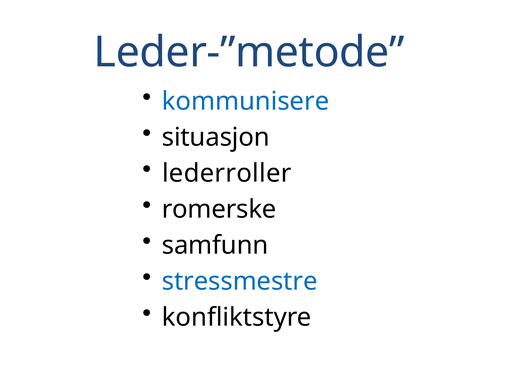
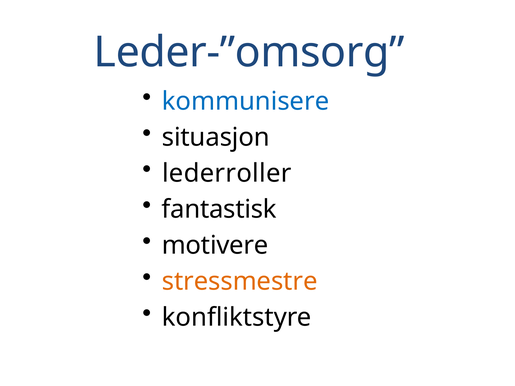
Leder-”metode: Leder-”metode -> Leder-”omsorg (249, 52)
romerske: romerske -> fantastisk (219, 210)
samfunn: samfunn -> motivere (215, 246)
stressmestre colour: blue -> orange (240, 282)
